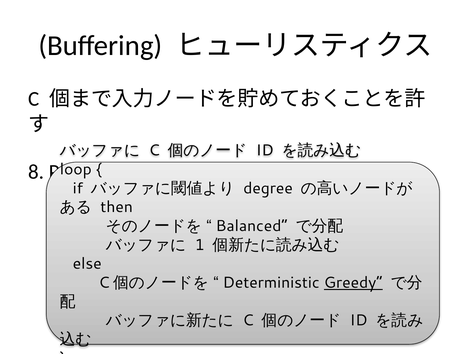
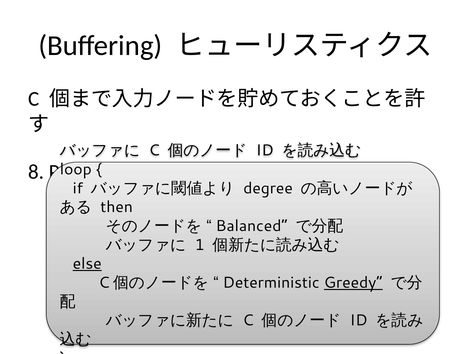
else underline: none -> present (87, 263)
